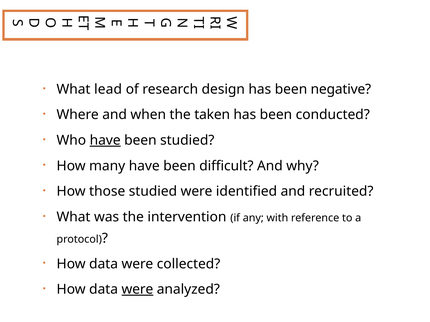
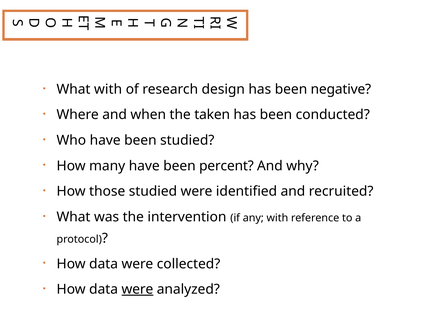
What lead: lead -> with (108, 89)
have underline: present -> none (105, 141)
difficult: difficult -> percent (226, 166)
